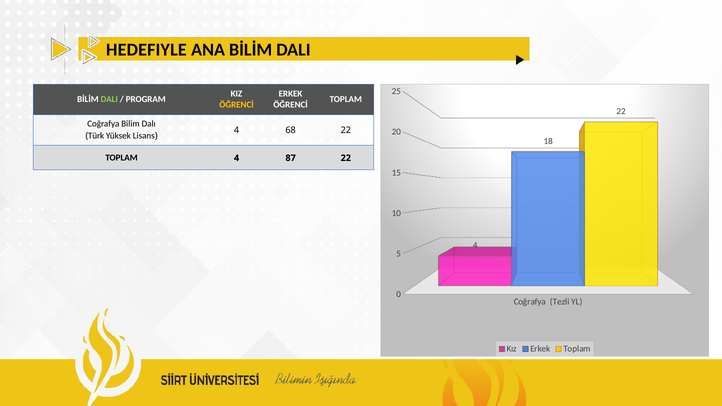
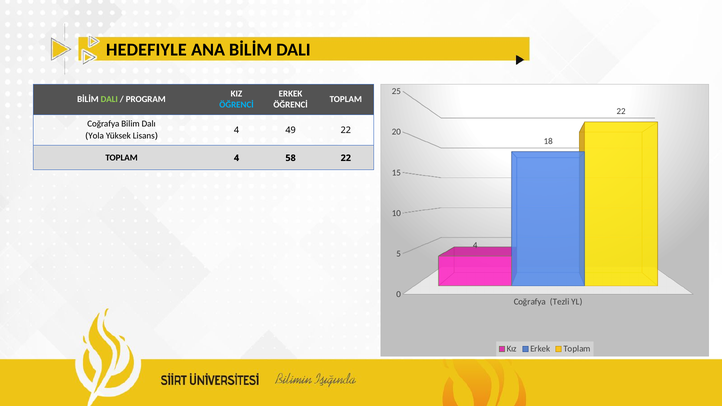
ÖĞRENCİ colour: yellow -> light blue (237, 105)
68: 68 -> 49 (291, 130)
Türk: Türk -> Yola (96, 136)
87: 87 -> 58 (291, 158)
